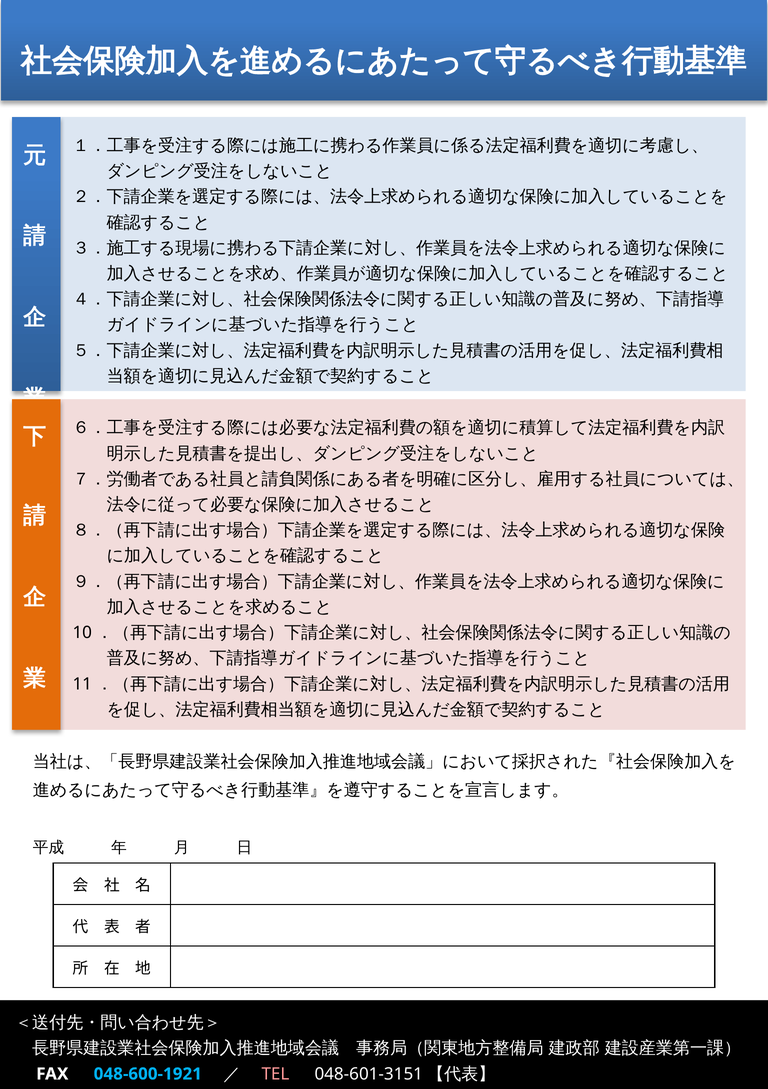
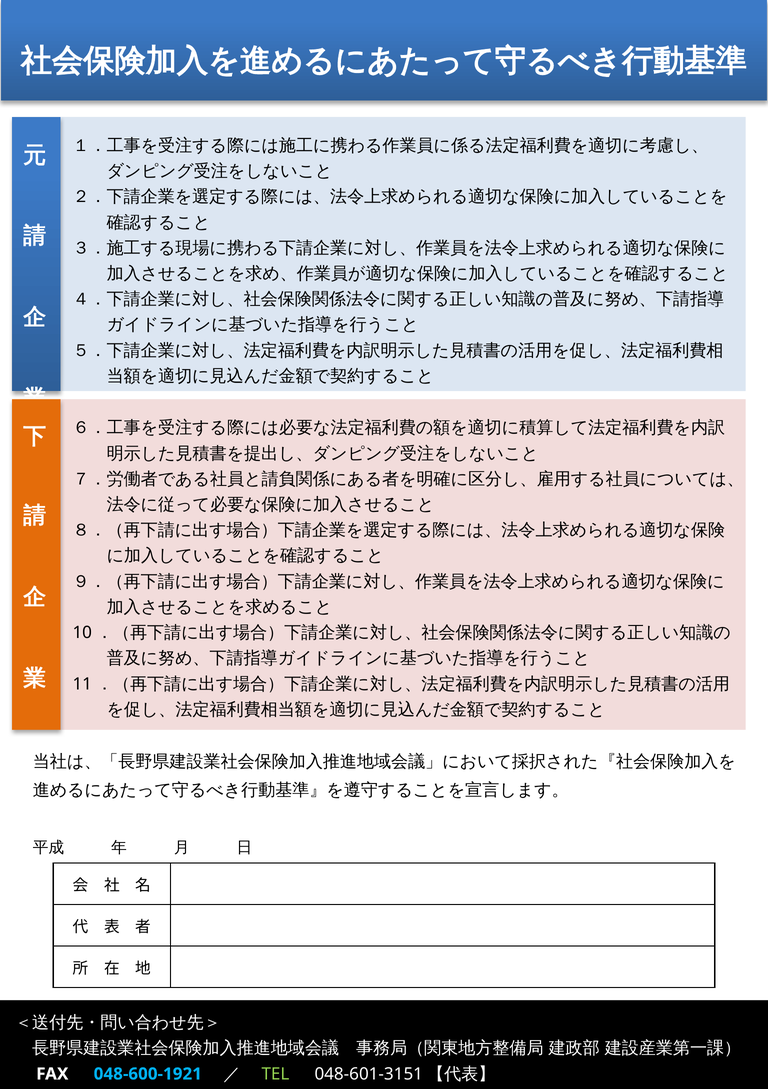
TEL colour: pink -> light green (275, 1074)
